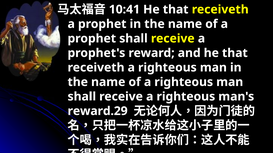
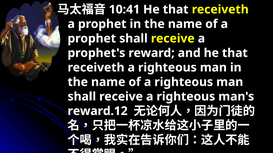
reward.29: reward.29 -> reward.12 (98, 111)
